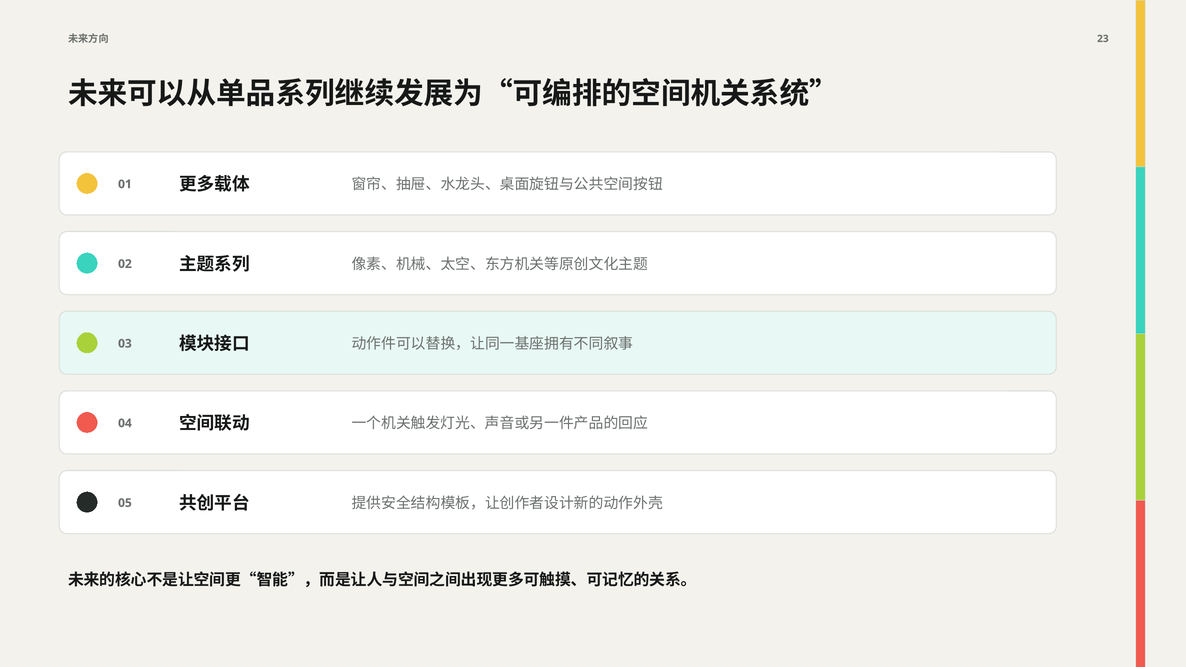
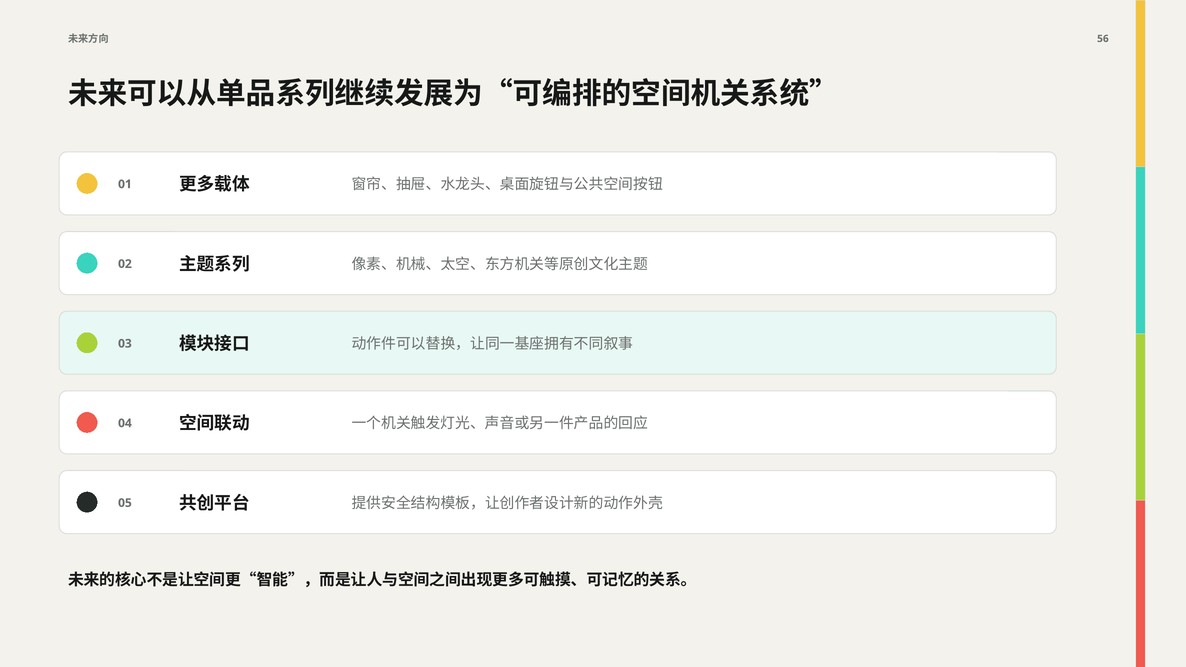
23: 23 -> 56 (1103, 39)
